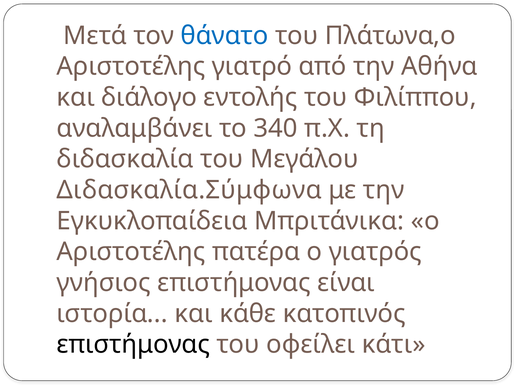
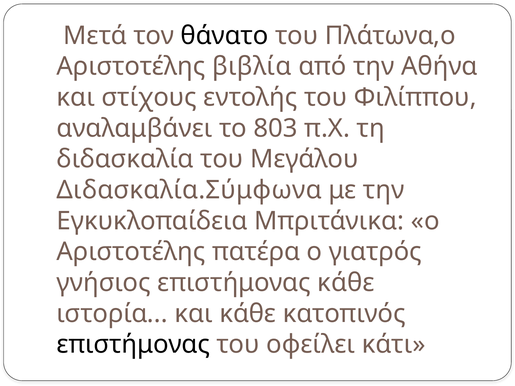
θάνατο colour: blue -> black (225, 36)
γιατρό: γιατρό -> βιβλία (252, 67)
διάλογο: διάλογο -> στίχους (149, 97)
340: 340 -> 803 (275, 128)
επιστήμονας είναι: είναι -> κάθε (346, 283)
